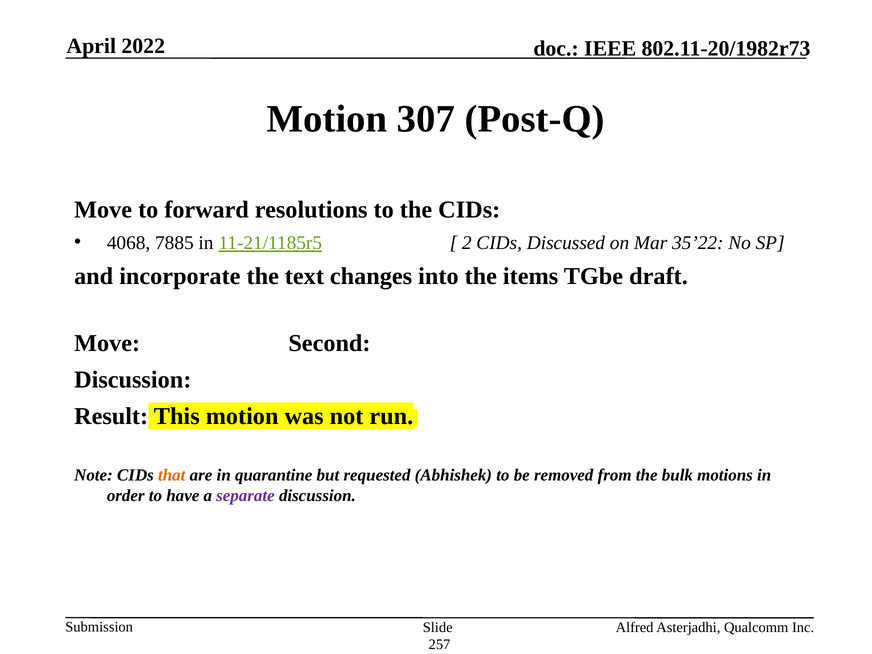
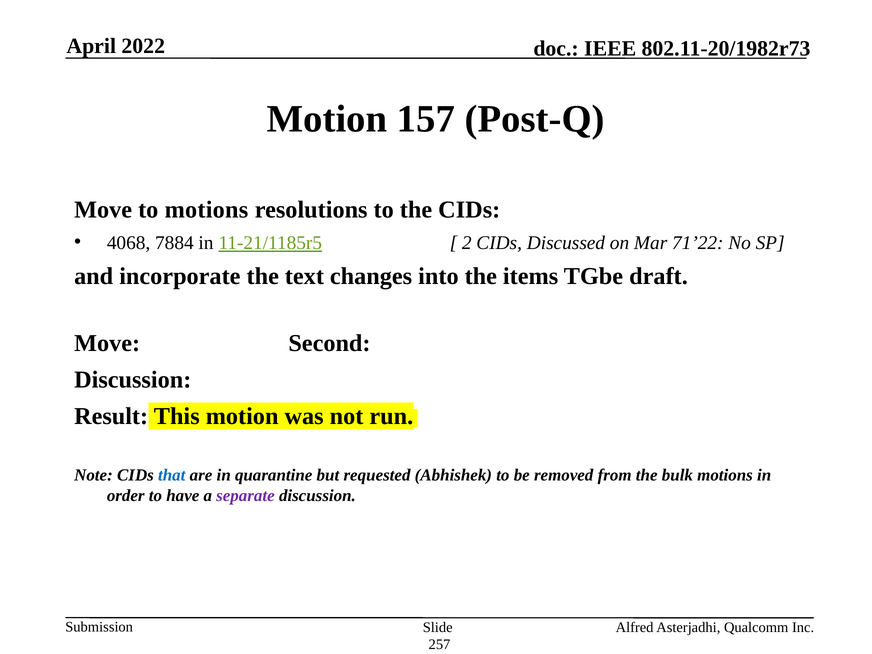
307: 307 -> 157 (426, 119)
to forward: forward -> motions (206, 210)
7885: 7885 -> 7884 (174, 243)
35’22: 35’22 -> 71’22 (698, 243)
that colour: orange -> blue (172, 475)
